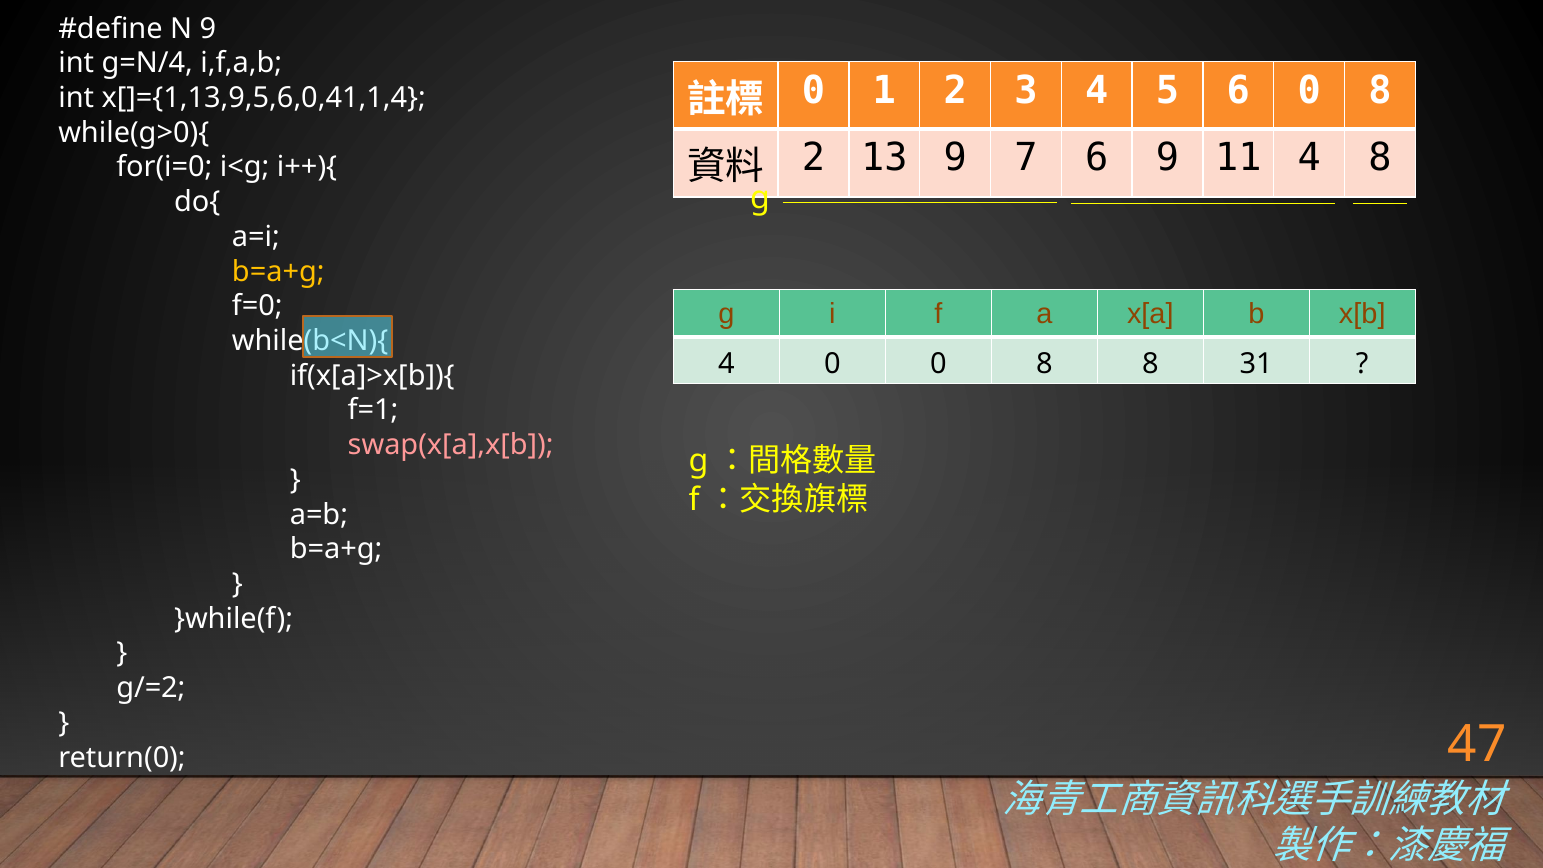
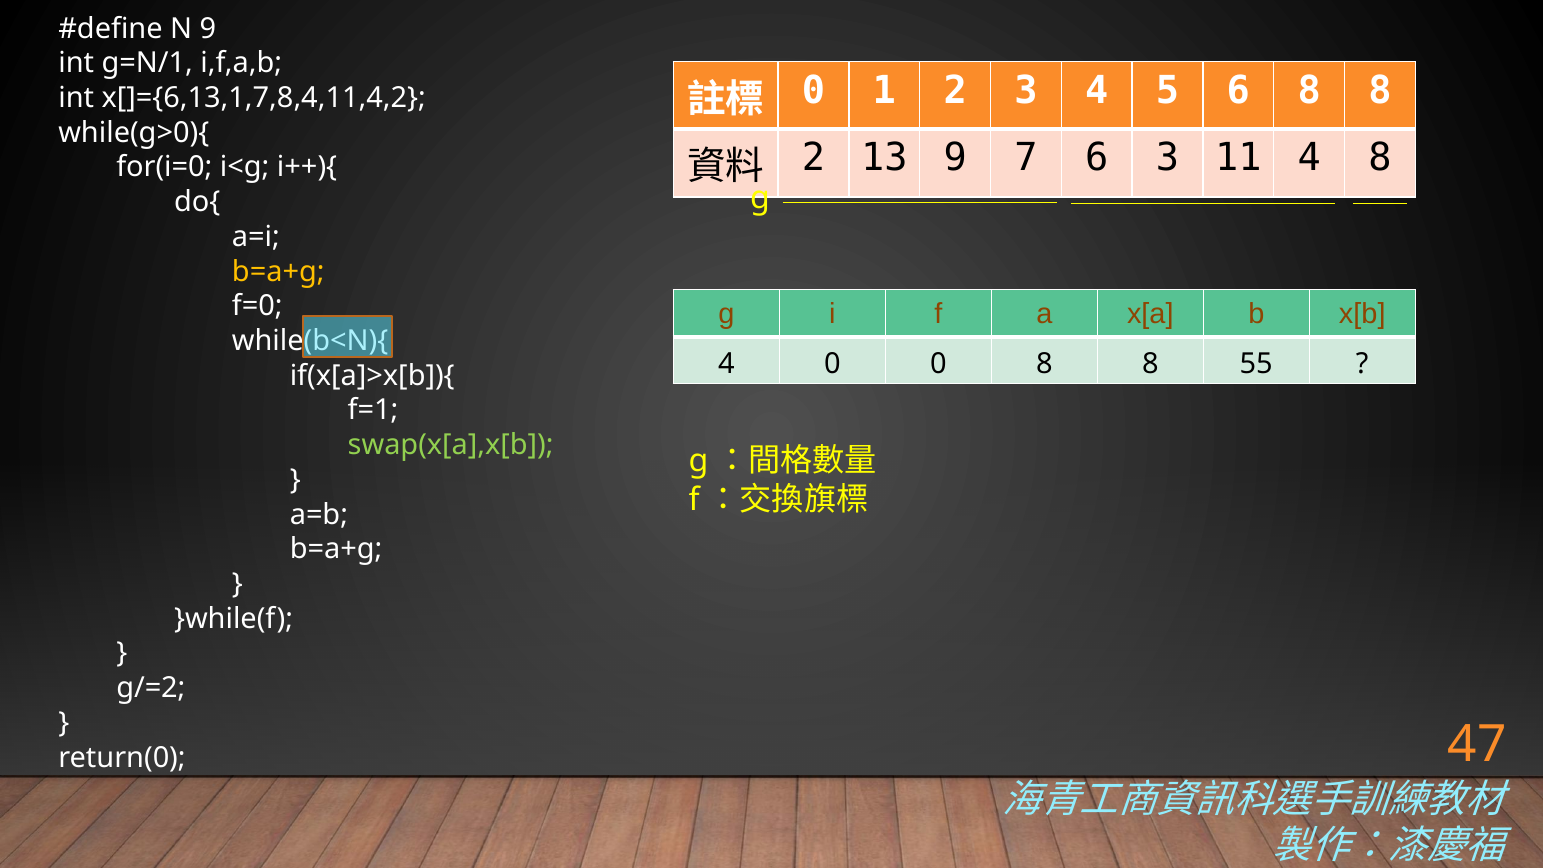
g=N/4: g=N/4 -> g=N/1 (147, 63)
6 0: 0 -> 8 (1309, 91)
x[]={1,13,9,5,6,0,41,1,4: x[]={1,13,9,5,6,0,41,1,4 -> x[]={6,13,1,7,8,4,11,4,2 (264, 98)
6 9: 9 -> 3 (1168, 158)
31: 31 -> 55 (1256, 364)
swap(x[a],x[b colour: pink -> light green (451, 445)
